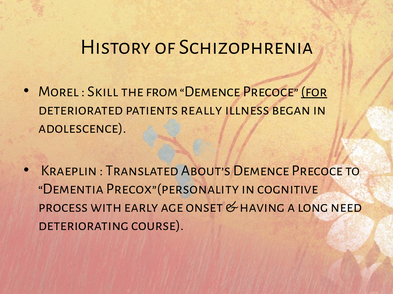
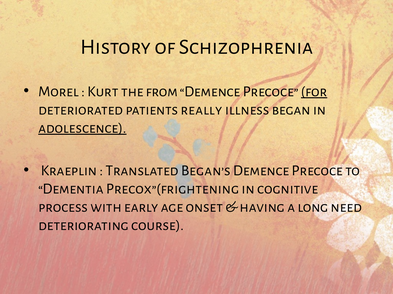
Skill: Skill -> Kurt (103, 91)
adolescence underline: none -> present (82, 128)
About’s: About’s -> Began’s (206, 171)
Precox”(personality: Precox”(personality -> Precox”(frightening (173, 189)
